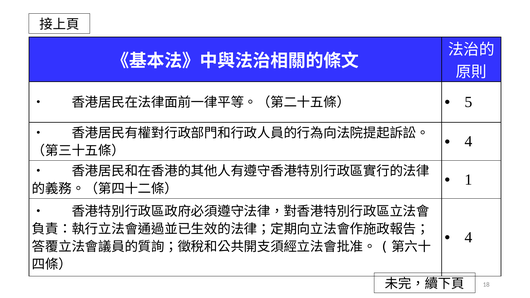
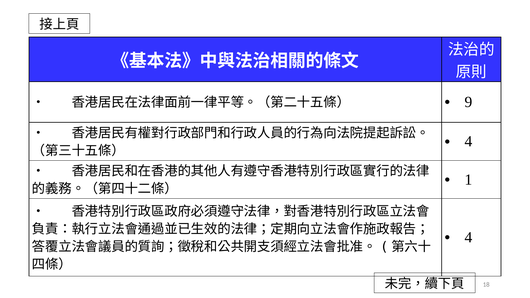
5: 5 -> 9 (468, 102)
